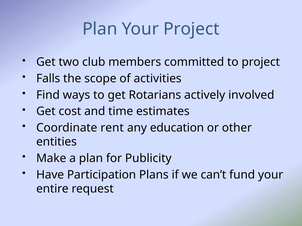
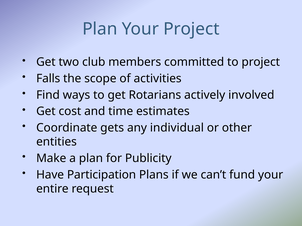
rent: rent -> gets (112, 128)
education: education -> individual (177, 128)
